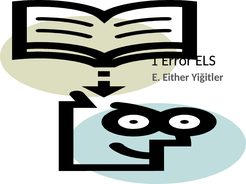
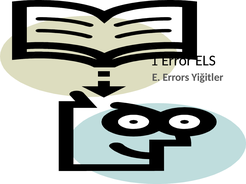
Either: Either -> Errors (176, 78)
